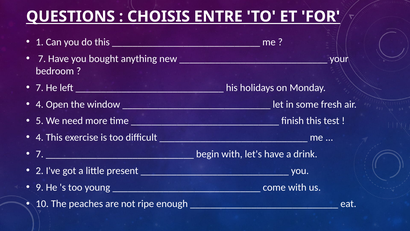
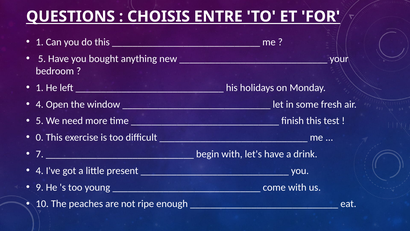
7: 7 -> 5 (42, 59)
7: 7 -> 1 (40, 88)
4: 4 -> 0 (40, 137)
2: 2 -> 4 (40, 170)
